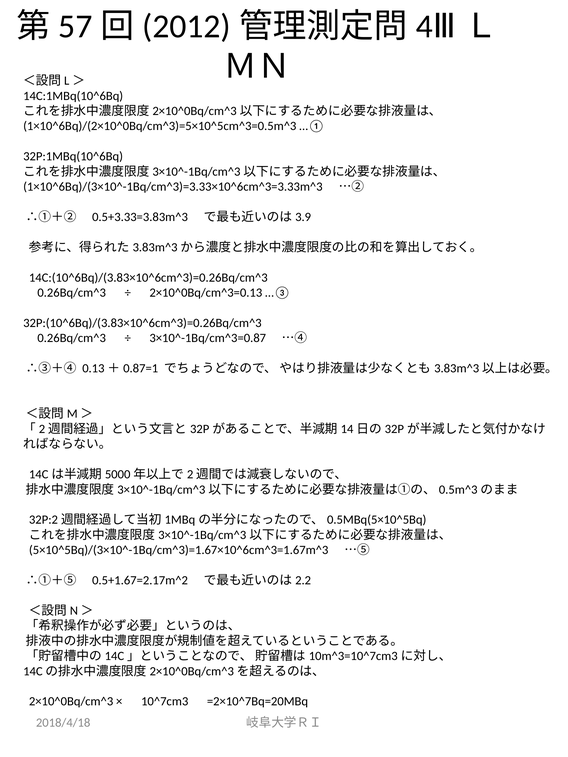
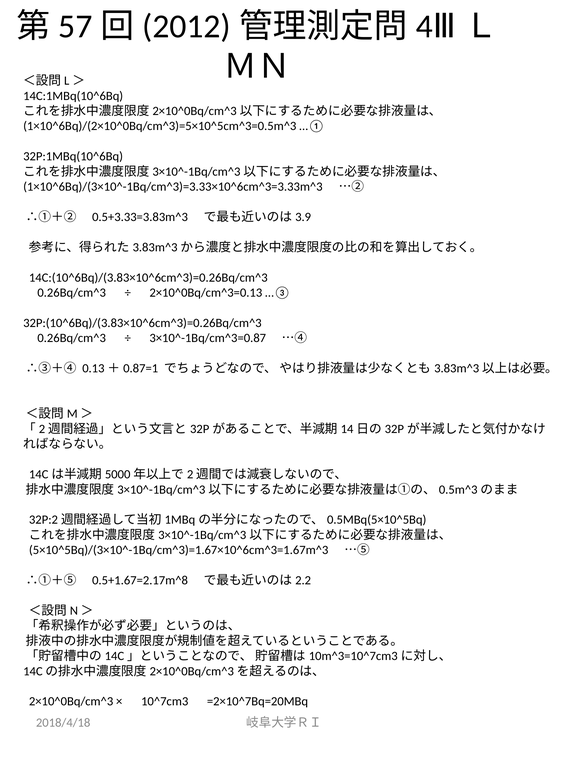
0.5+1.67=2.17m^2: 0.5+1.67=2.17m^2 -> 0.5+1.67=2.17m^8 (140, 581)
